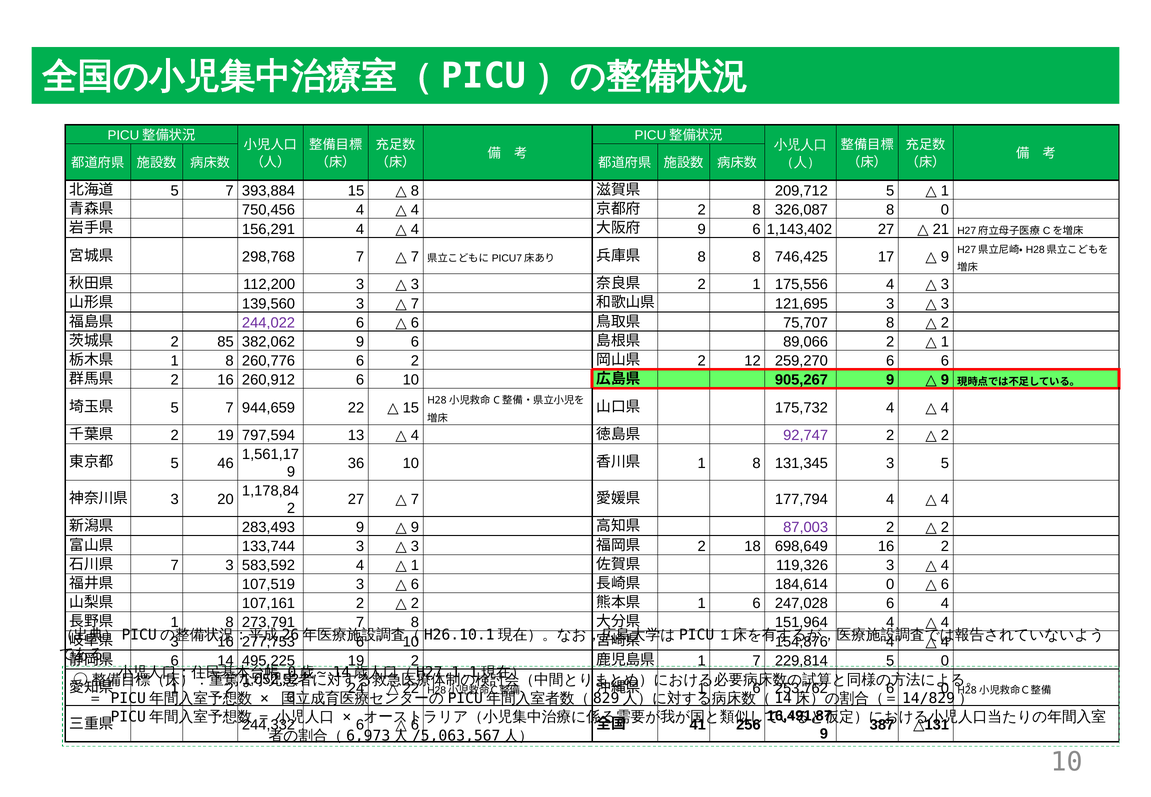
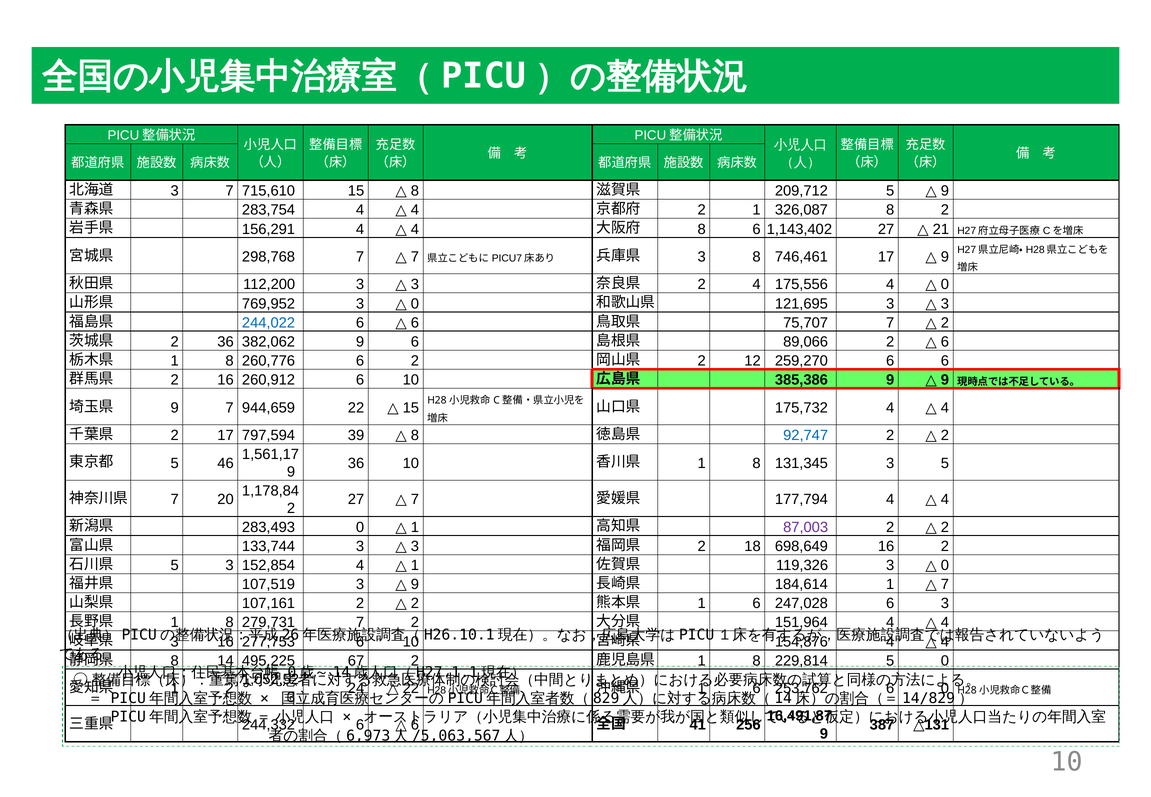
5: 5 -> 3 (175, 191)
393,884: 393,884 -> 715,610 (269, 191)
1: 1 -> 9 (945, 191)
750,456: 750,456 -> 283,754 (269, 210)
2 8: 8 -> 1 (757, 210)
8 0: 0 -> 2 (945, 210)
9: 9 -> 8 (702, 229)
8: 8 -> 3 (702, 257)
746,425: 746,425 -> 746,461 (801, 257)
2 1: 1 -> 4 (757, 285)
3: 3 -> 0 (945, 285)
139,560: 139,560 -> 769,952 (269, 304)
7: 7 -> 0 (415, 304)
244,022 colour: purple -> blue (269, 323)
75,707 8: 8 -> 7 (890, 323)
2 85: 85 -> 36 (226, 342)
1: 1 -> 6 (945, 342)
905,267: 905,267 -> 385,386 (801, 380)
5: 5 -> 9 (175, 408)
2 19: 19 -> 17 (226, 435)
13: 13 -> 39 (356, 435)
4: 4 -> 8 (415, 435)
92,747 colour: purple -> blue (806, 435)
3: 3 -> 7 (175, 499)
283,493 9: 9 -> 0 (360, 527)
9: 9 -> 1 (415, 527)
7: 7 -> 5 (175, 565)
583,592: 583,592 -> 152,854 (269, 565)
4: 4 -> 0 (945, 565)
6: 6 -> 9 (415, 584)
184,614 0: 0 -> 1 (890, 584)
6: 6 -> 7 (945, 584)
6 4: 4 -> 3 (945, 603)
273,791: 273,791 -> 279,731 (269, 622)
7 8: 8 -> 2 (415, 622)
6: 6 -> 8 (175, 661)
495,225 19: 19 -> 67 (356, 661)
7: 7 -> 8 (757, 661)
